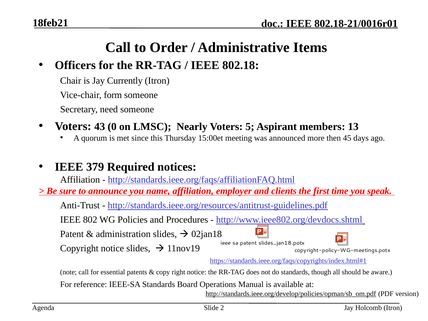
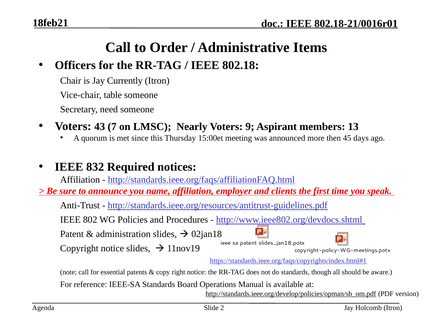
form: form -> table (113, 95)
0: 0 -> 7 (112, 127)
5: 5 -> 9 (250, 127)
379: 379 -> 832 (95, 167)
